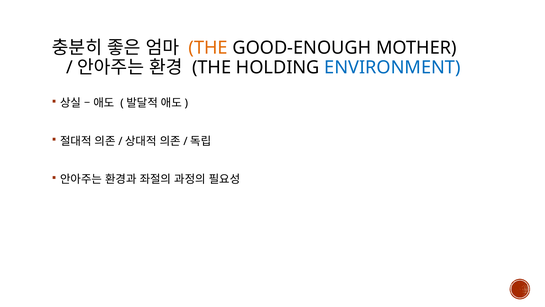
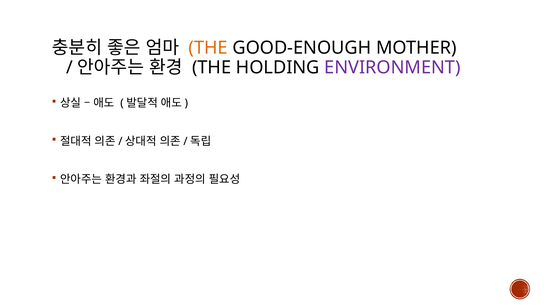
ENVIRONMENT colour: blue -> purple (392, 67)
